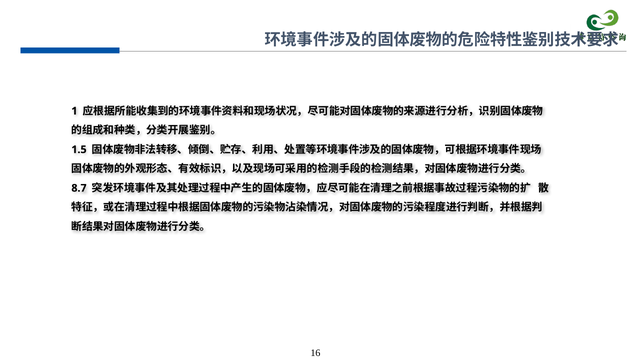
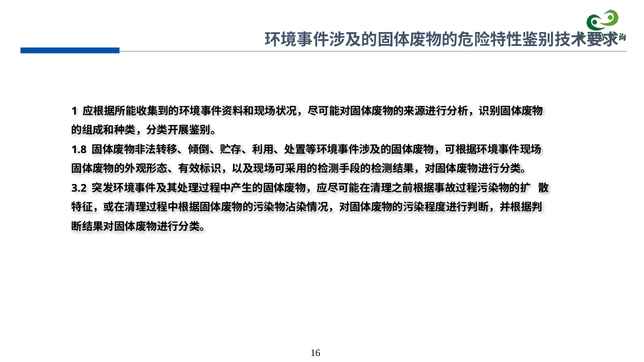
1.5: 1.5 -> 1.8 (79, 150)
8.7: 8.7 -> 3.2 (79, 188)
